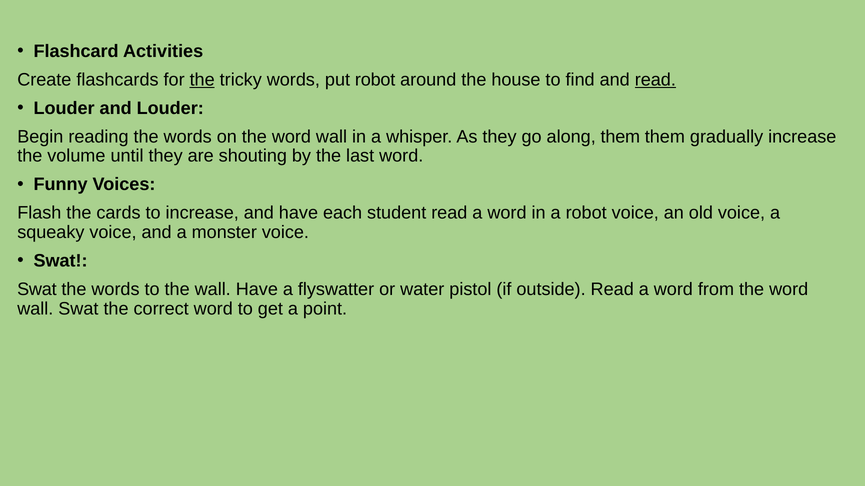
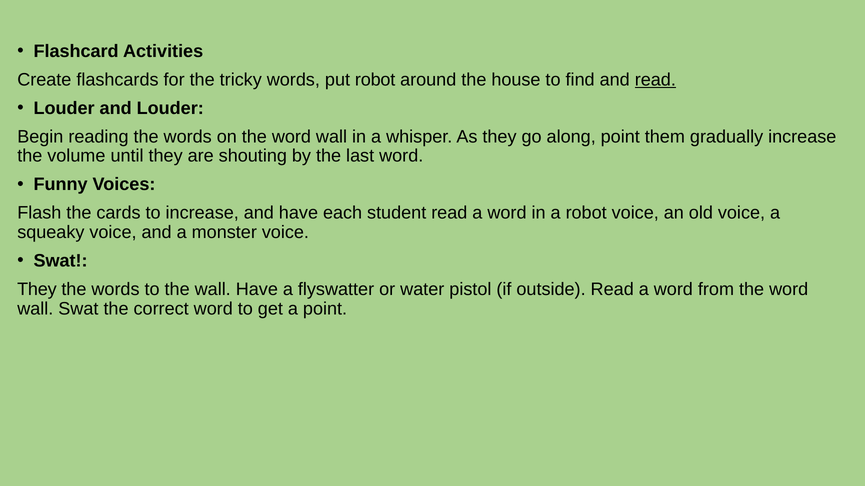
the underline: present -> none (202, 80)
along them: them -> point (620, 137)
Swat: Swat -> They (37, 290)
